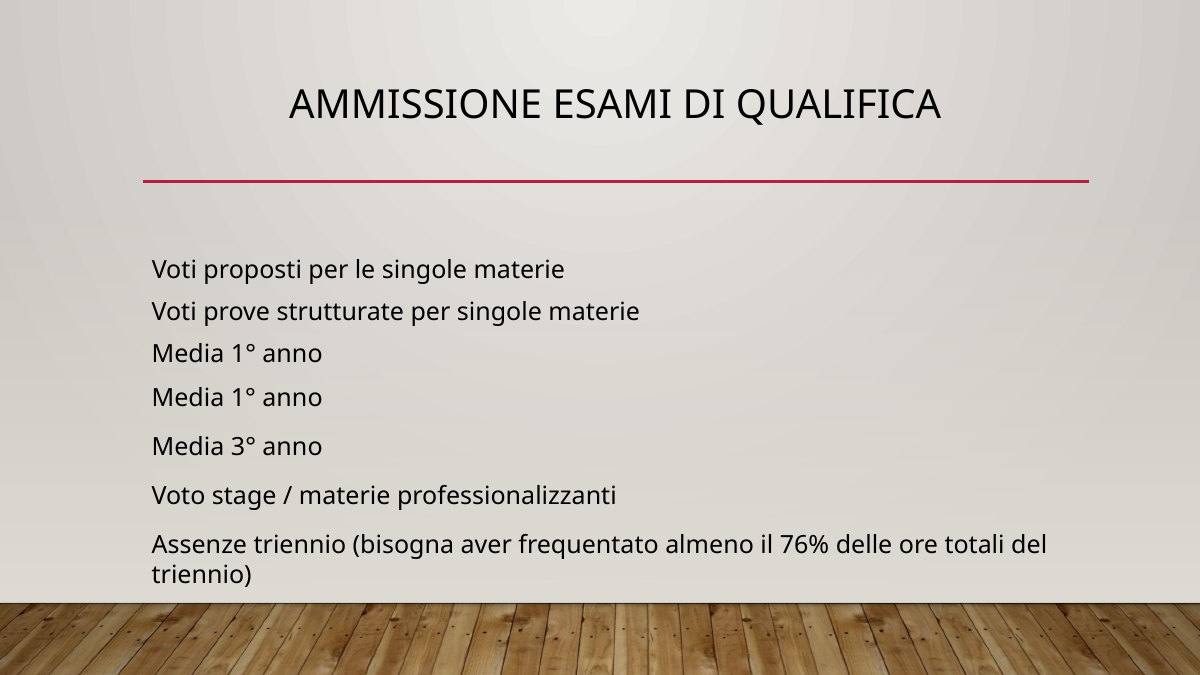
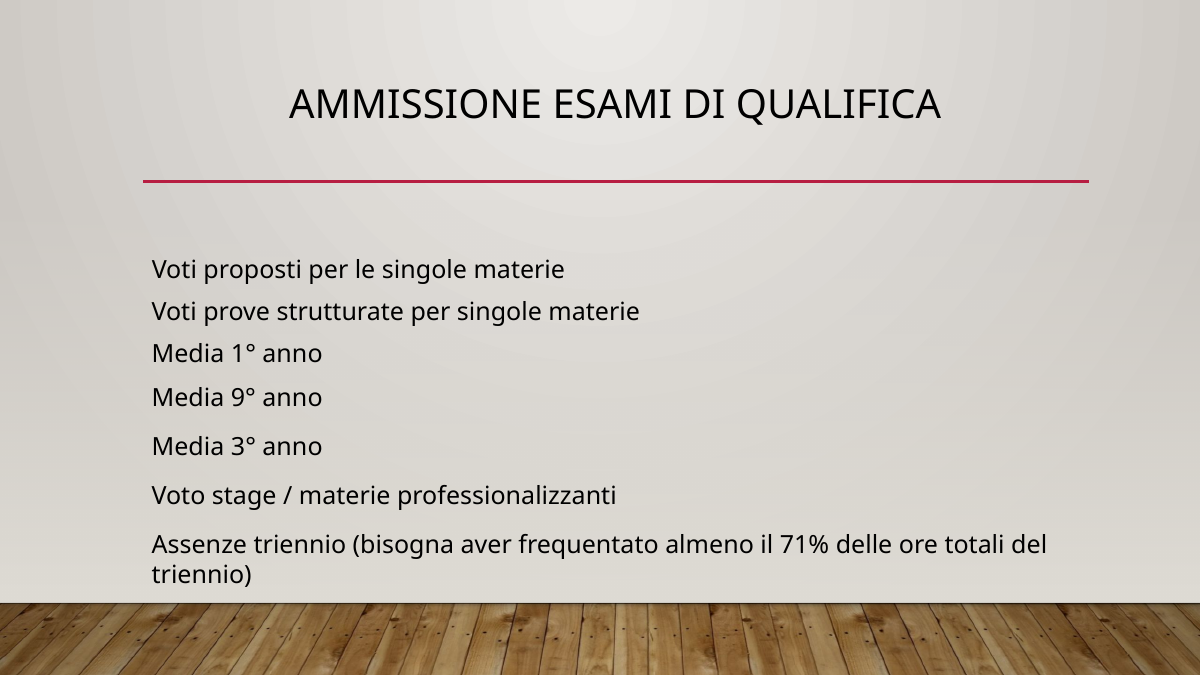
1°: 1° -> 9° (243, 398)
76%: 76% -> 71% (805, 545)
